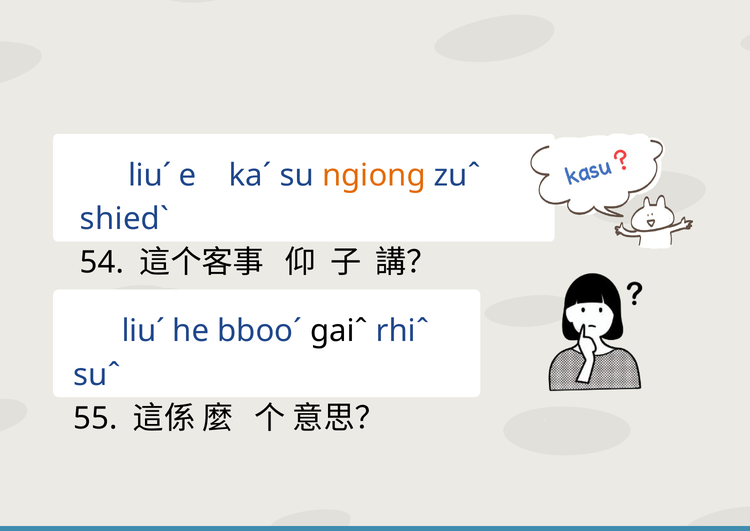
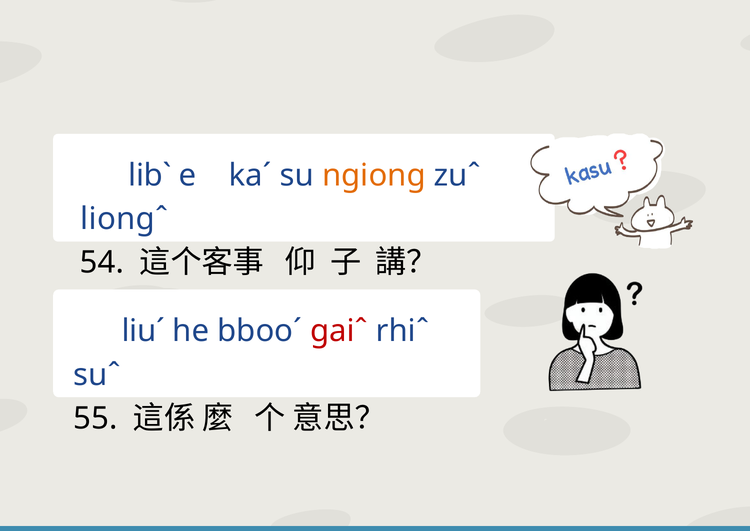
liuˊ: liuˊ -> libˋ (150, 176)
shiedˋ: shiedˋ -> liongˆ (124, 219)
gaiˆ colour: black -> red (339, 331)
